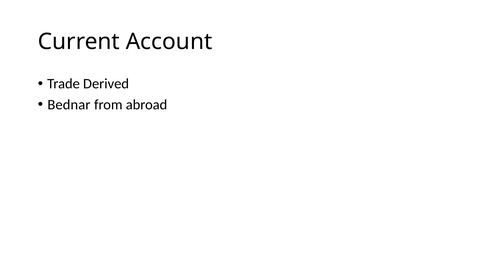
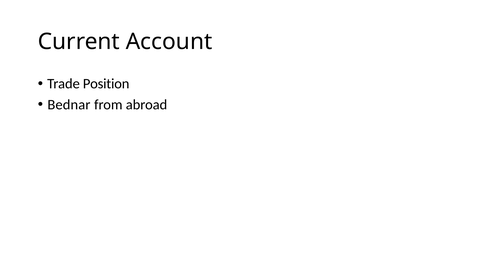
Derived: Derived -> Position (106, 84)
